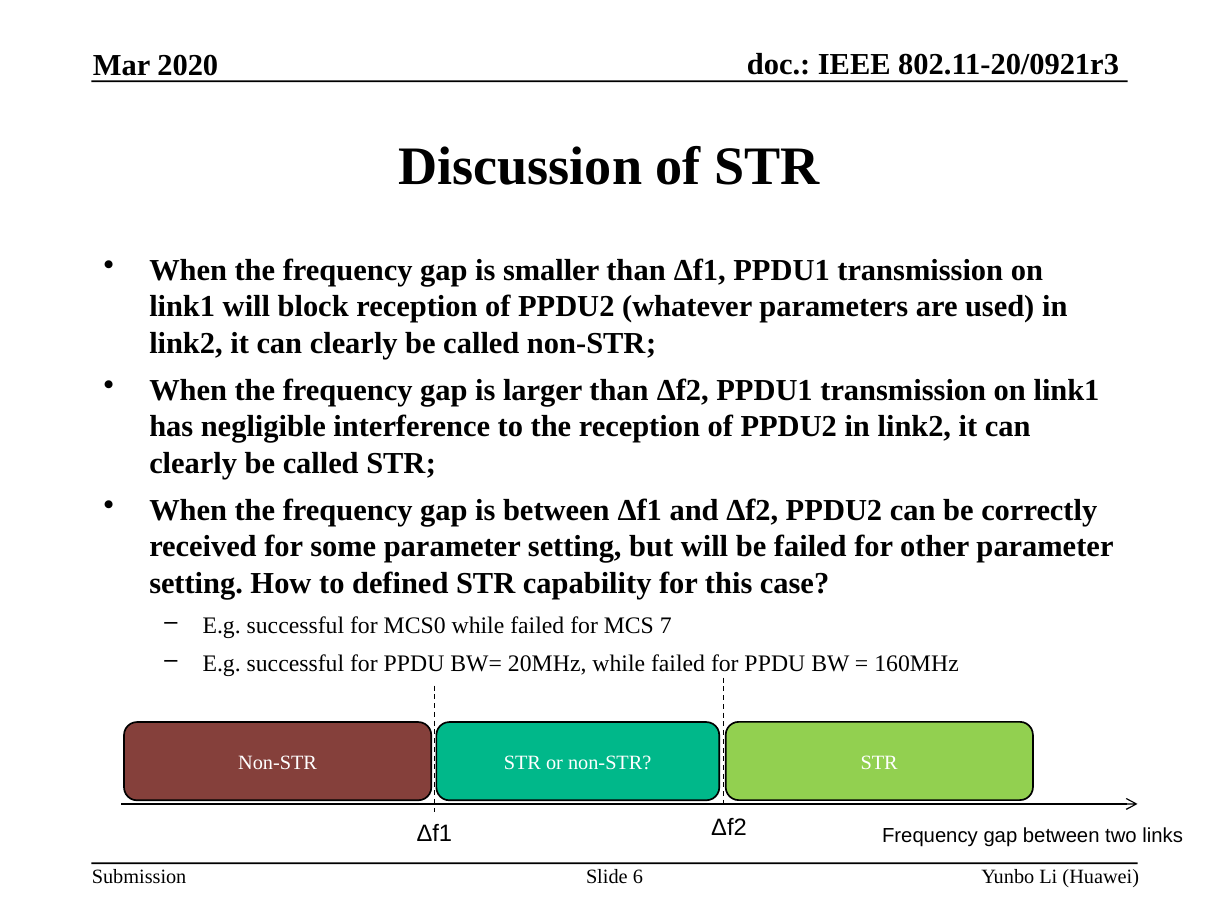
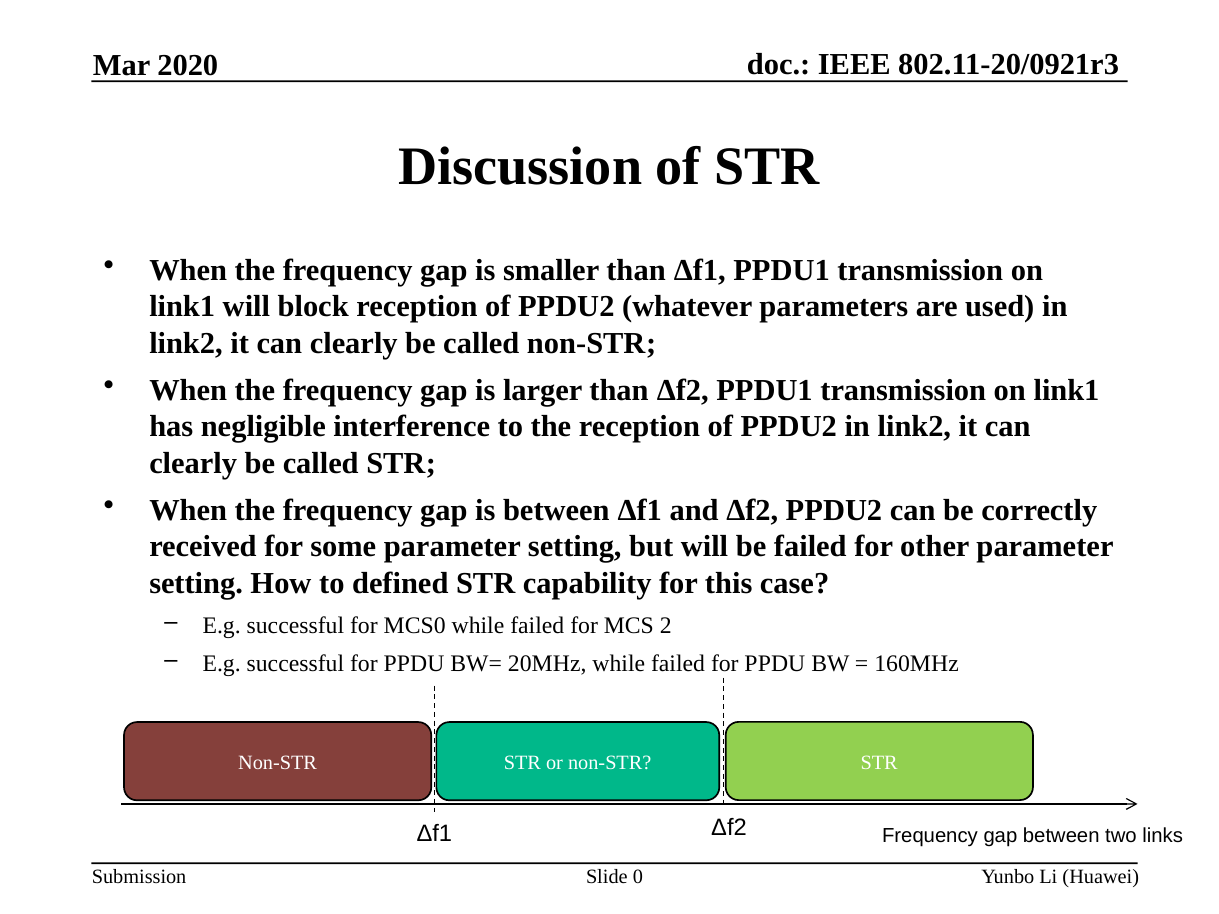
7: 7 -> 2 (666, 625)
6: 6 -> 0 (638, 877)
